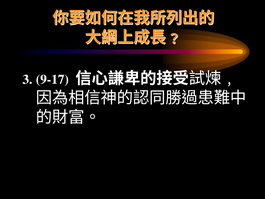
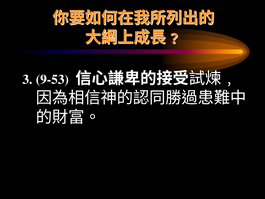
9-17: 9-17 -> 9-53 (52, 79)
